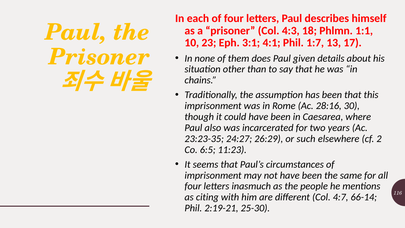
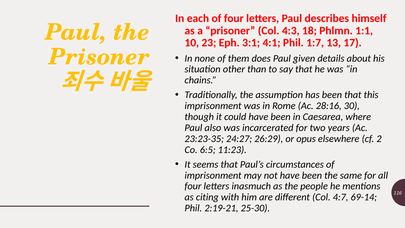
such: such -> opus (306, 139)
66-14: 66-14 -> 69-14 (364, 197)
